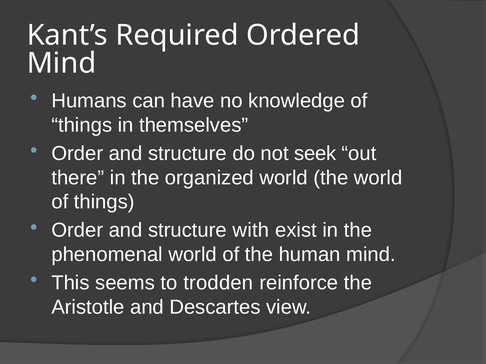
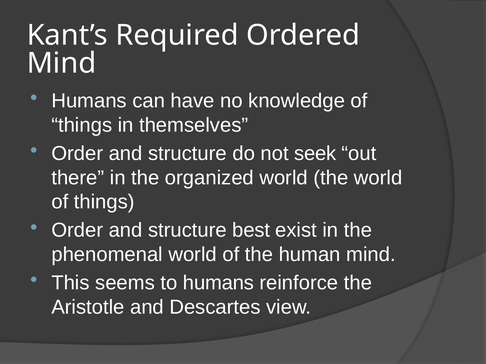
with: with -> best (251, 231)
to trodden: trodden -> humans (218, 283)
